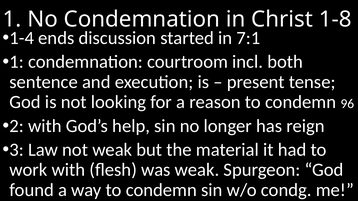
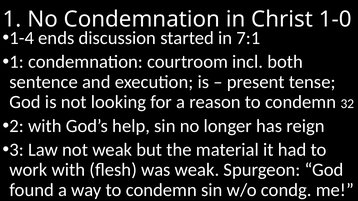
1-8: 1-8 -> 1-0 (335, 19)
96: 96 -> 32 (347, 104)
